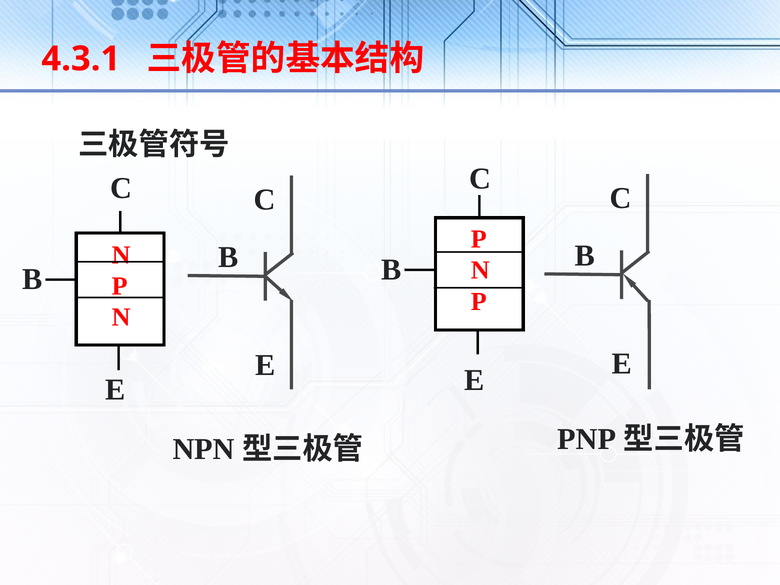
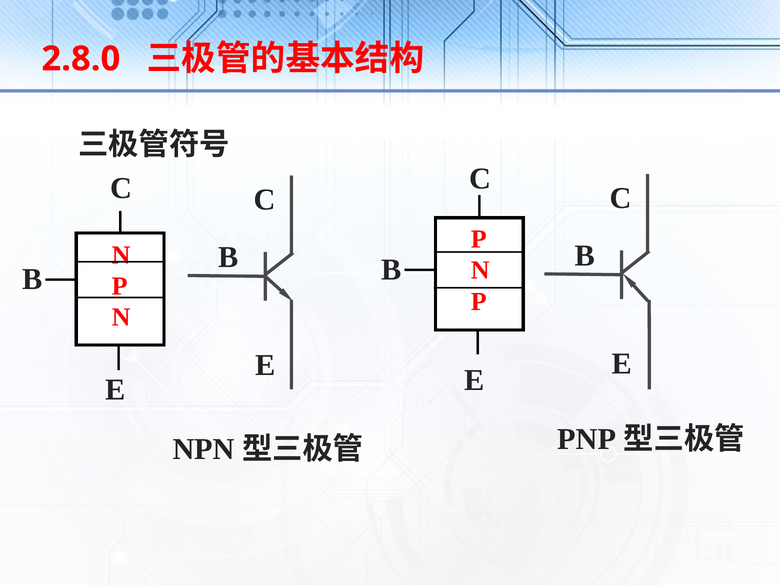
4.3.1: 4.3.1 -> 2.8.0 (81, 59)
